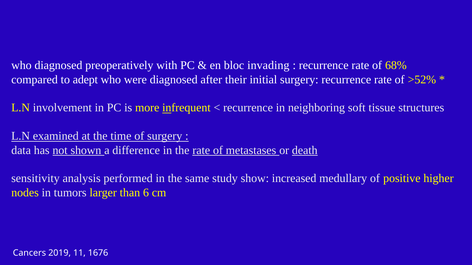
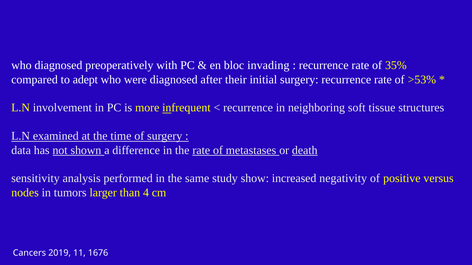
68%: 68% -> 35% (396, 65)
>52%: >52% -> >53% (422, 80)
medullary: medullary -> negativity (343, 179)
higher: higher -> versus (439, 179)
6: 6 -> 4 (146, 193)
